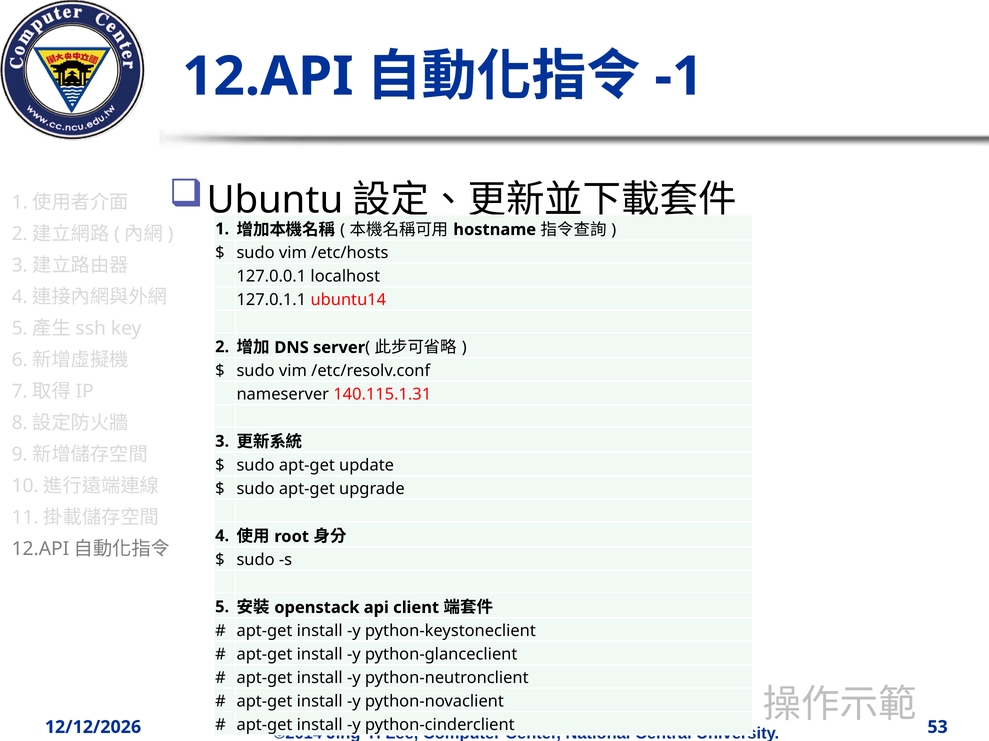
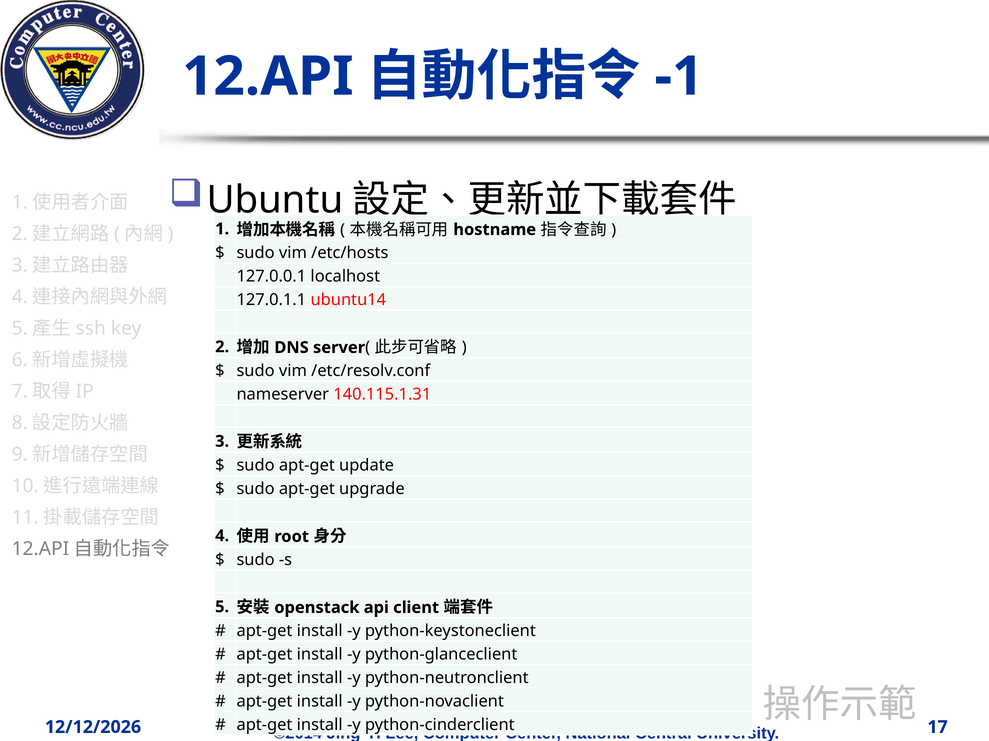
53: 53 -> 17 (938, 728)
